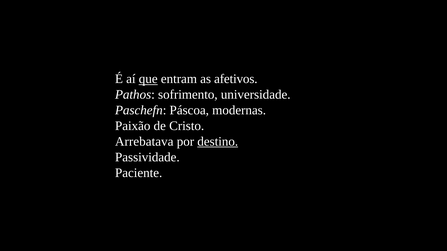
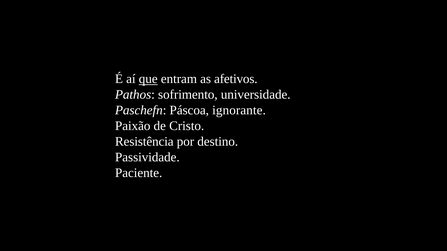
modernas: modernas -> ignorante (239, 110)
Arrebatava: Arrebatava -> Resistência (144, 142)
destino underline: present -> none (218, 142)
